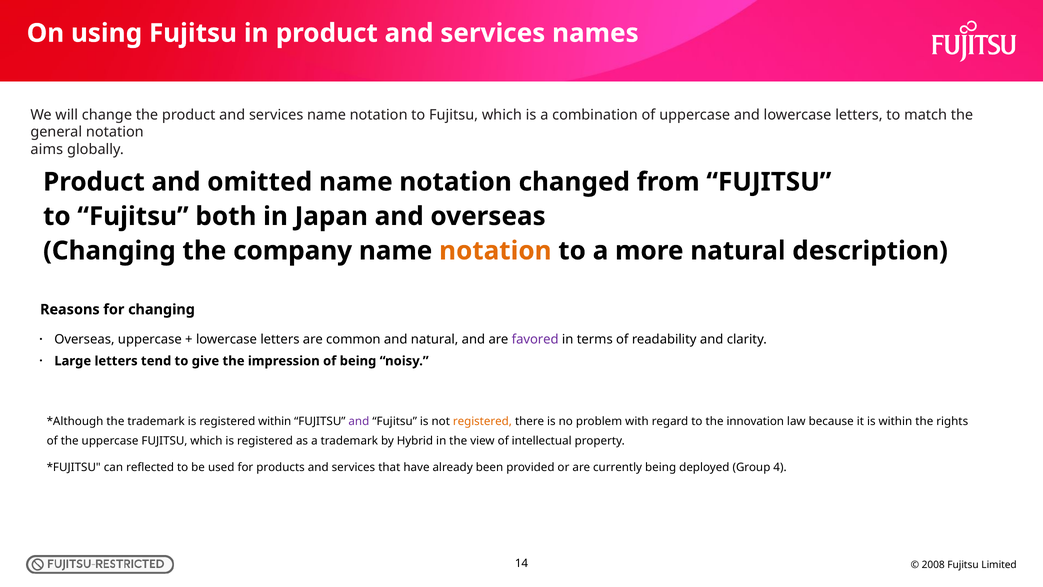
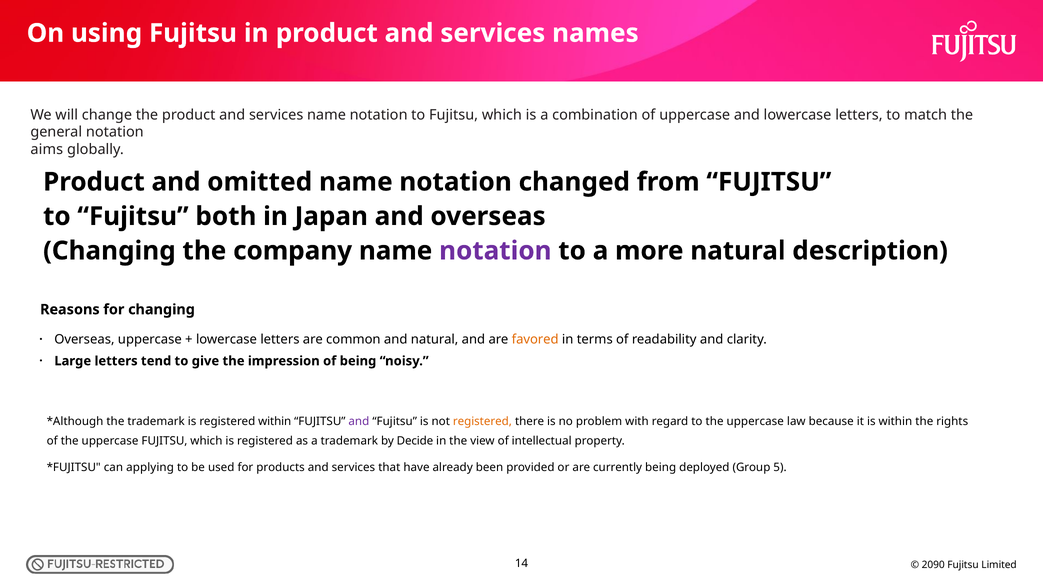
notation colour: orange -> purple (495, 251)
favored colour: purple -> orange (535, 339)
to the innovation: innovation -> uppercase (755, 421)
Hybrid: Hybrid -> Decide (415, 441)
reflected: reflected -> applying (150, 467)
4: 4 -> 5 (780, 467)
2008: 2008 -> 2090 (933, 564)
